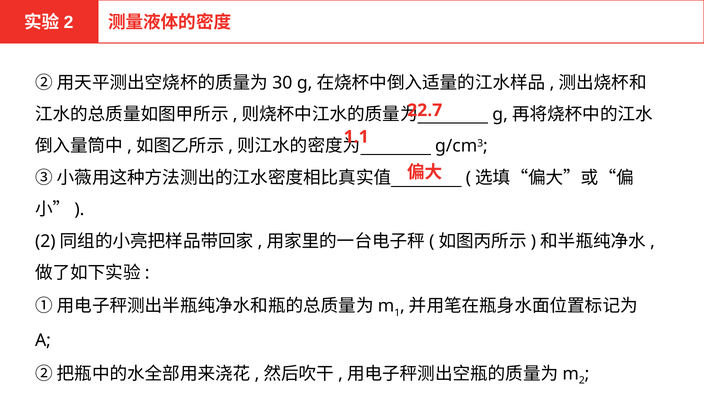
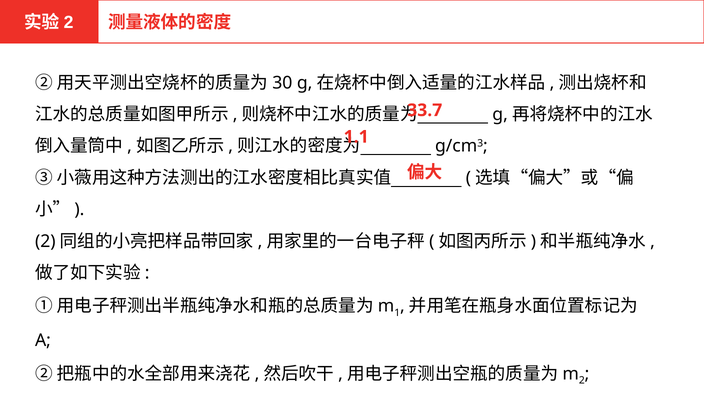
22.7: 22.7 -> 33.7 (425, 110)
